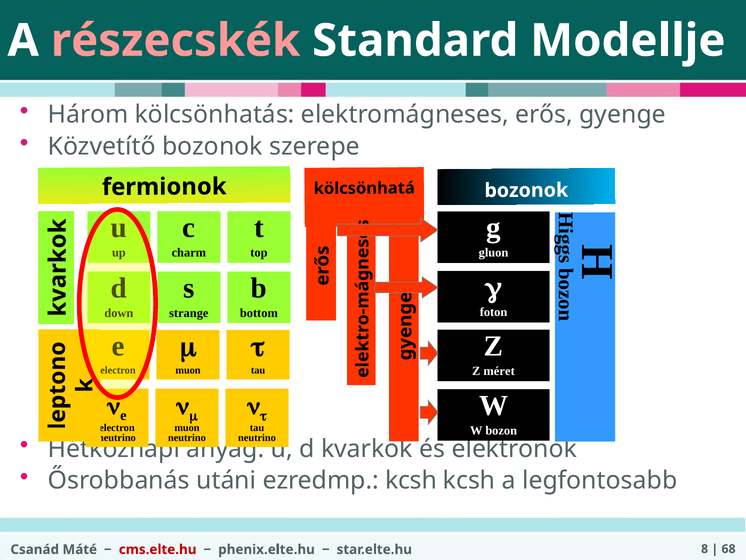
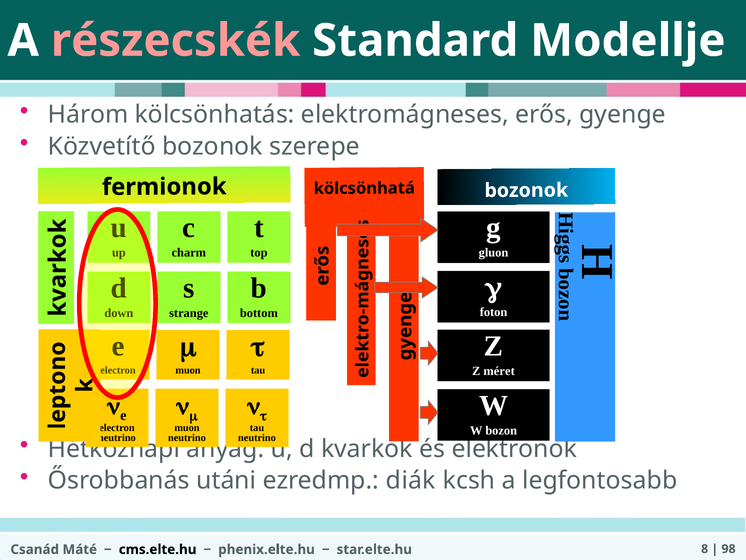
ezredmp kcsh: kcsh -> diák (411, 480)
68: 68 -> 98 (729, 548)
cms.elte.hu colour: red -> black (158, 549)
